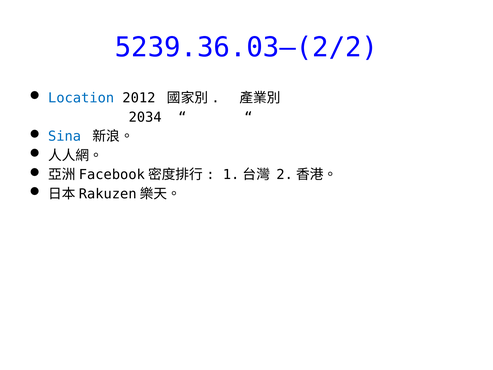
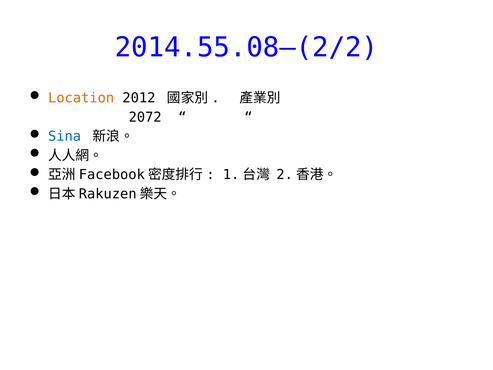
5239.36.03—(2/2: 5239.36.03—(2/2 -> 2014.55.08—(2/2 (246, 48)
Location colour: blue -> orange (81, 98)
2034: 2034 -> 2072 (145, 117)
